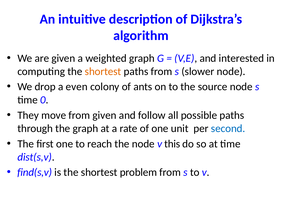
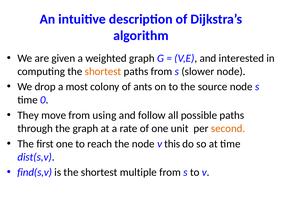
even: even -> most (77, 87)
from given: given -> using (104, 115)
second colour: blue -> orange (228, 128)
problem: problem -> multiple (138, 172)
